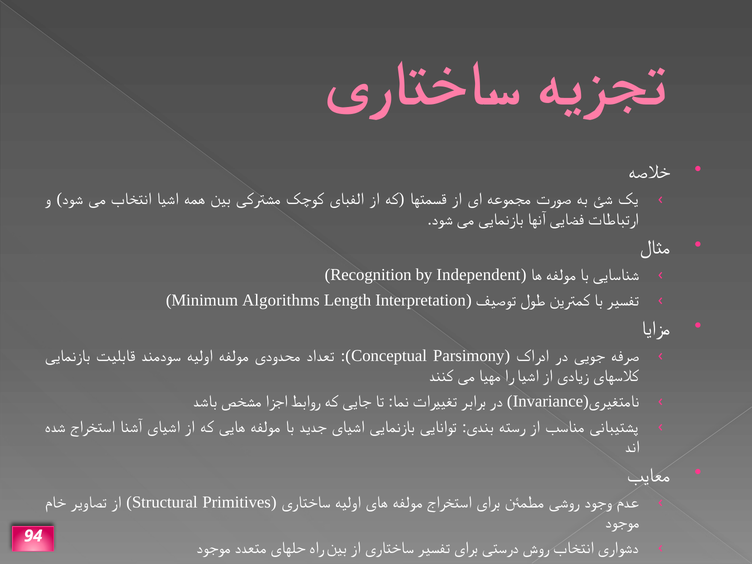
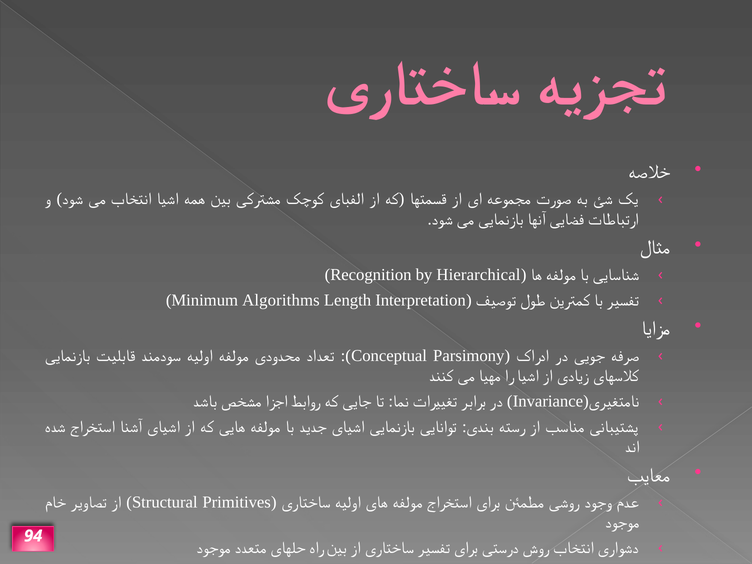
Independent: Independent -> Hierarchical (478, 275)
